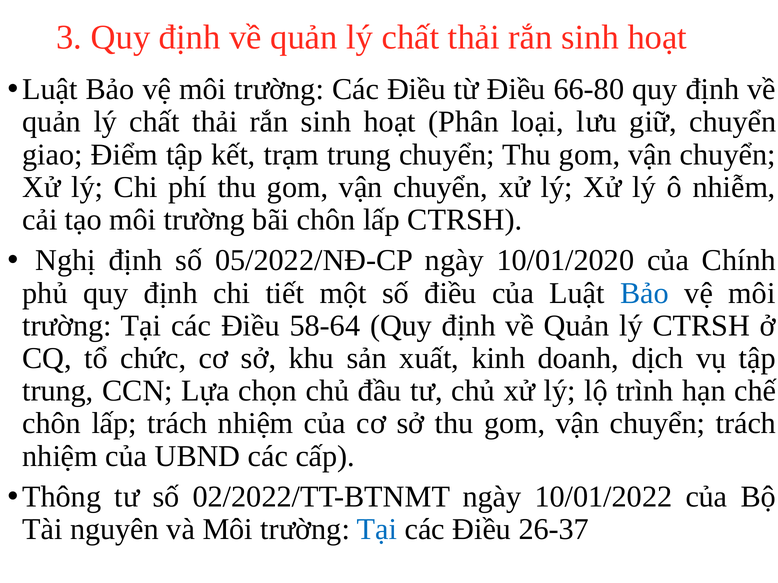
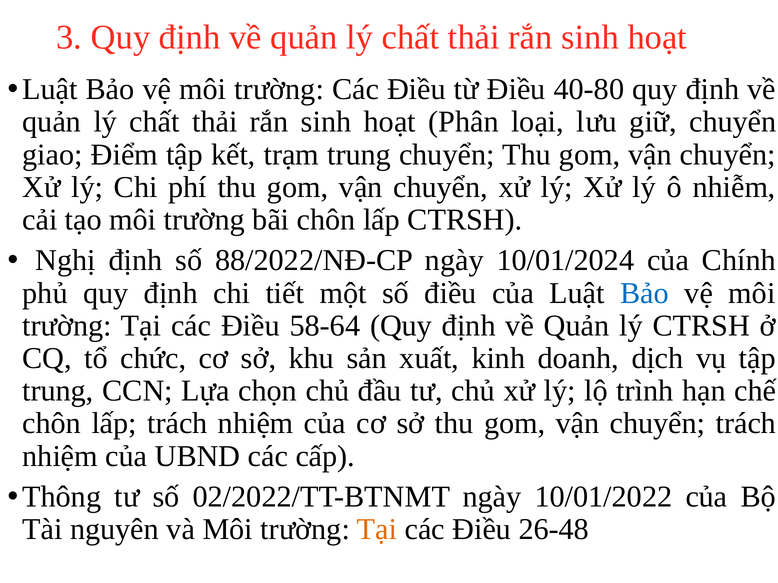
66-80: 66-80 -> 40-80 (589, 89)
05/2022/NĐ-CP: 05/2022/NĐ-CP -> 88/2022/NĐ-CP (314, 261)
10/01/2020: 10/01/2020 -> 10/01/2024 (565, 261)
Tại colour: blue -> orange (377, 530)
26-37: 26-37 -> 26-48 (554, 530)
